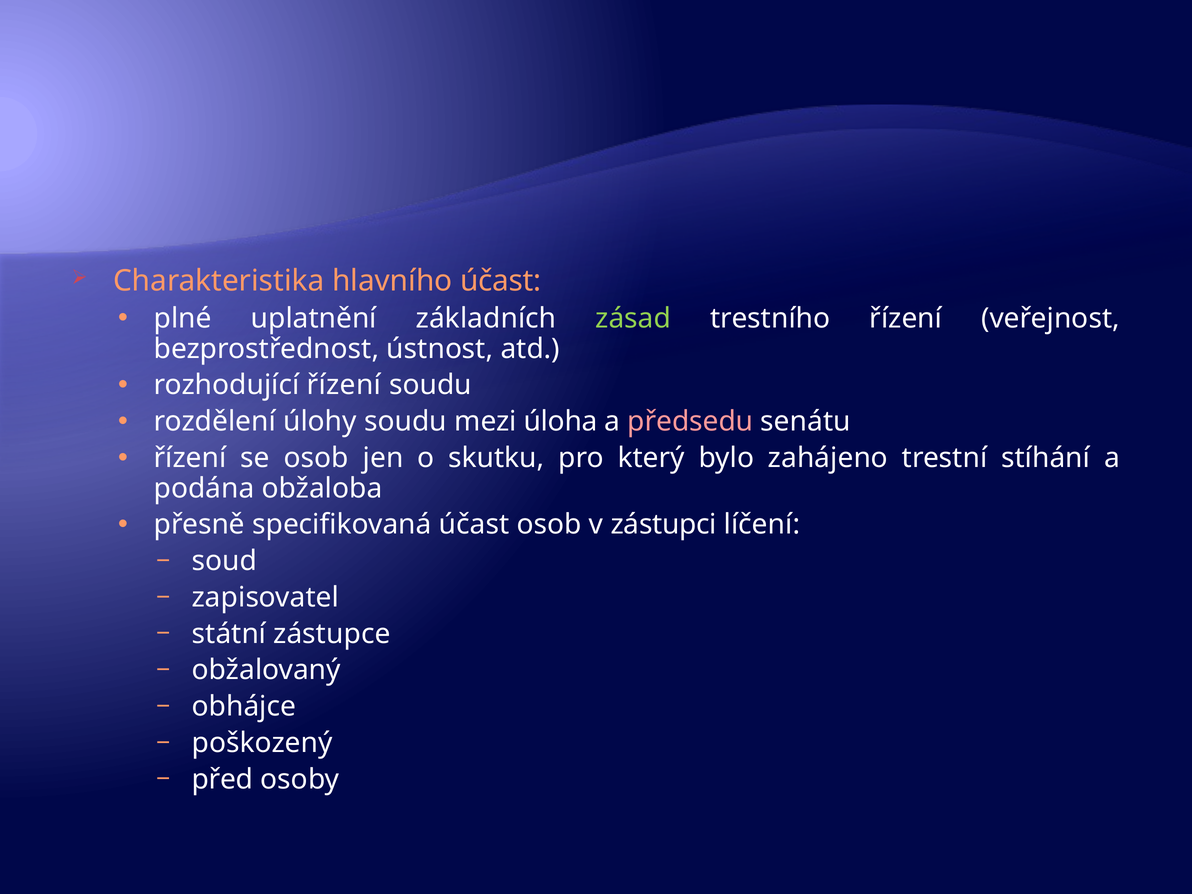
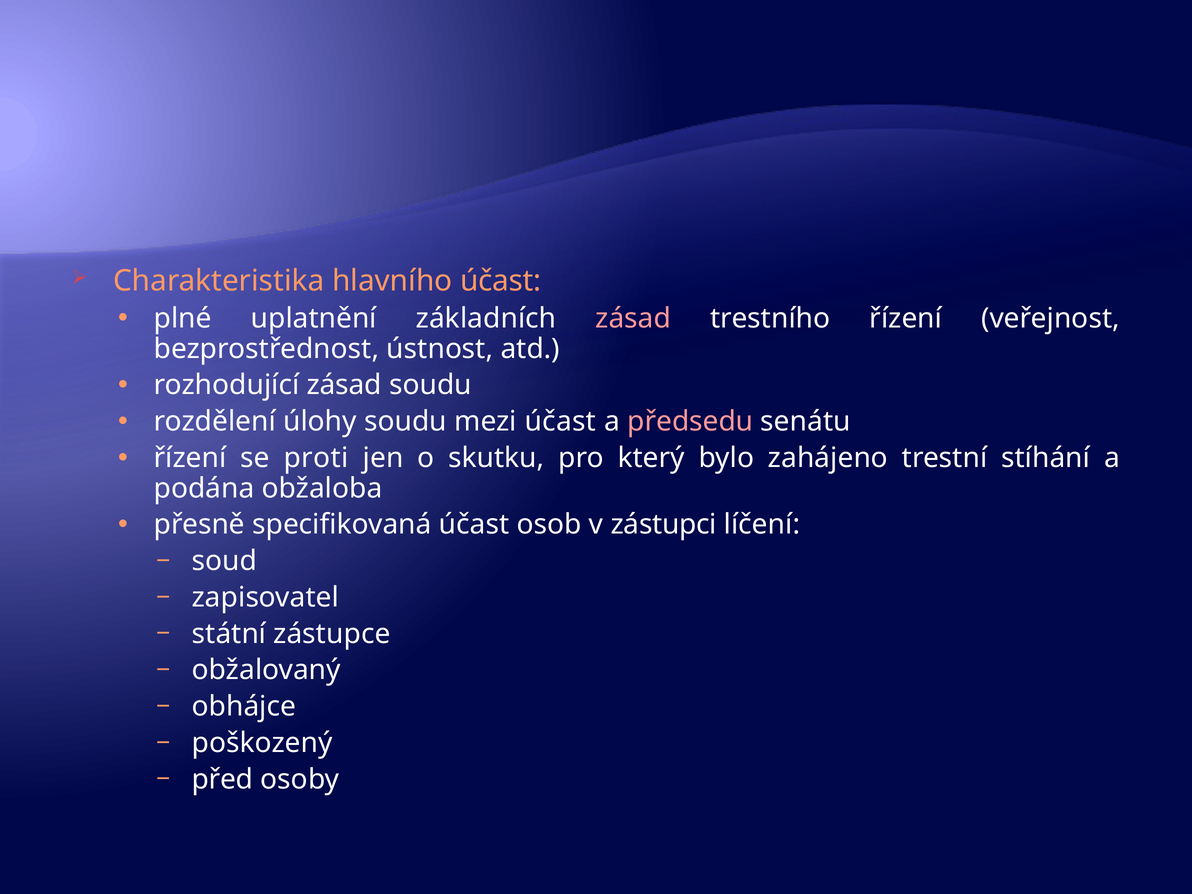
zásad colour: light green -> pink (633, 318)
rozhodující řízení: řízení -> zásad (344, 385)
mezi úloha: úloha -> účast (560, 421)
se osob: osob -> proti (316, 458)
